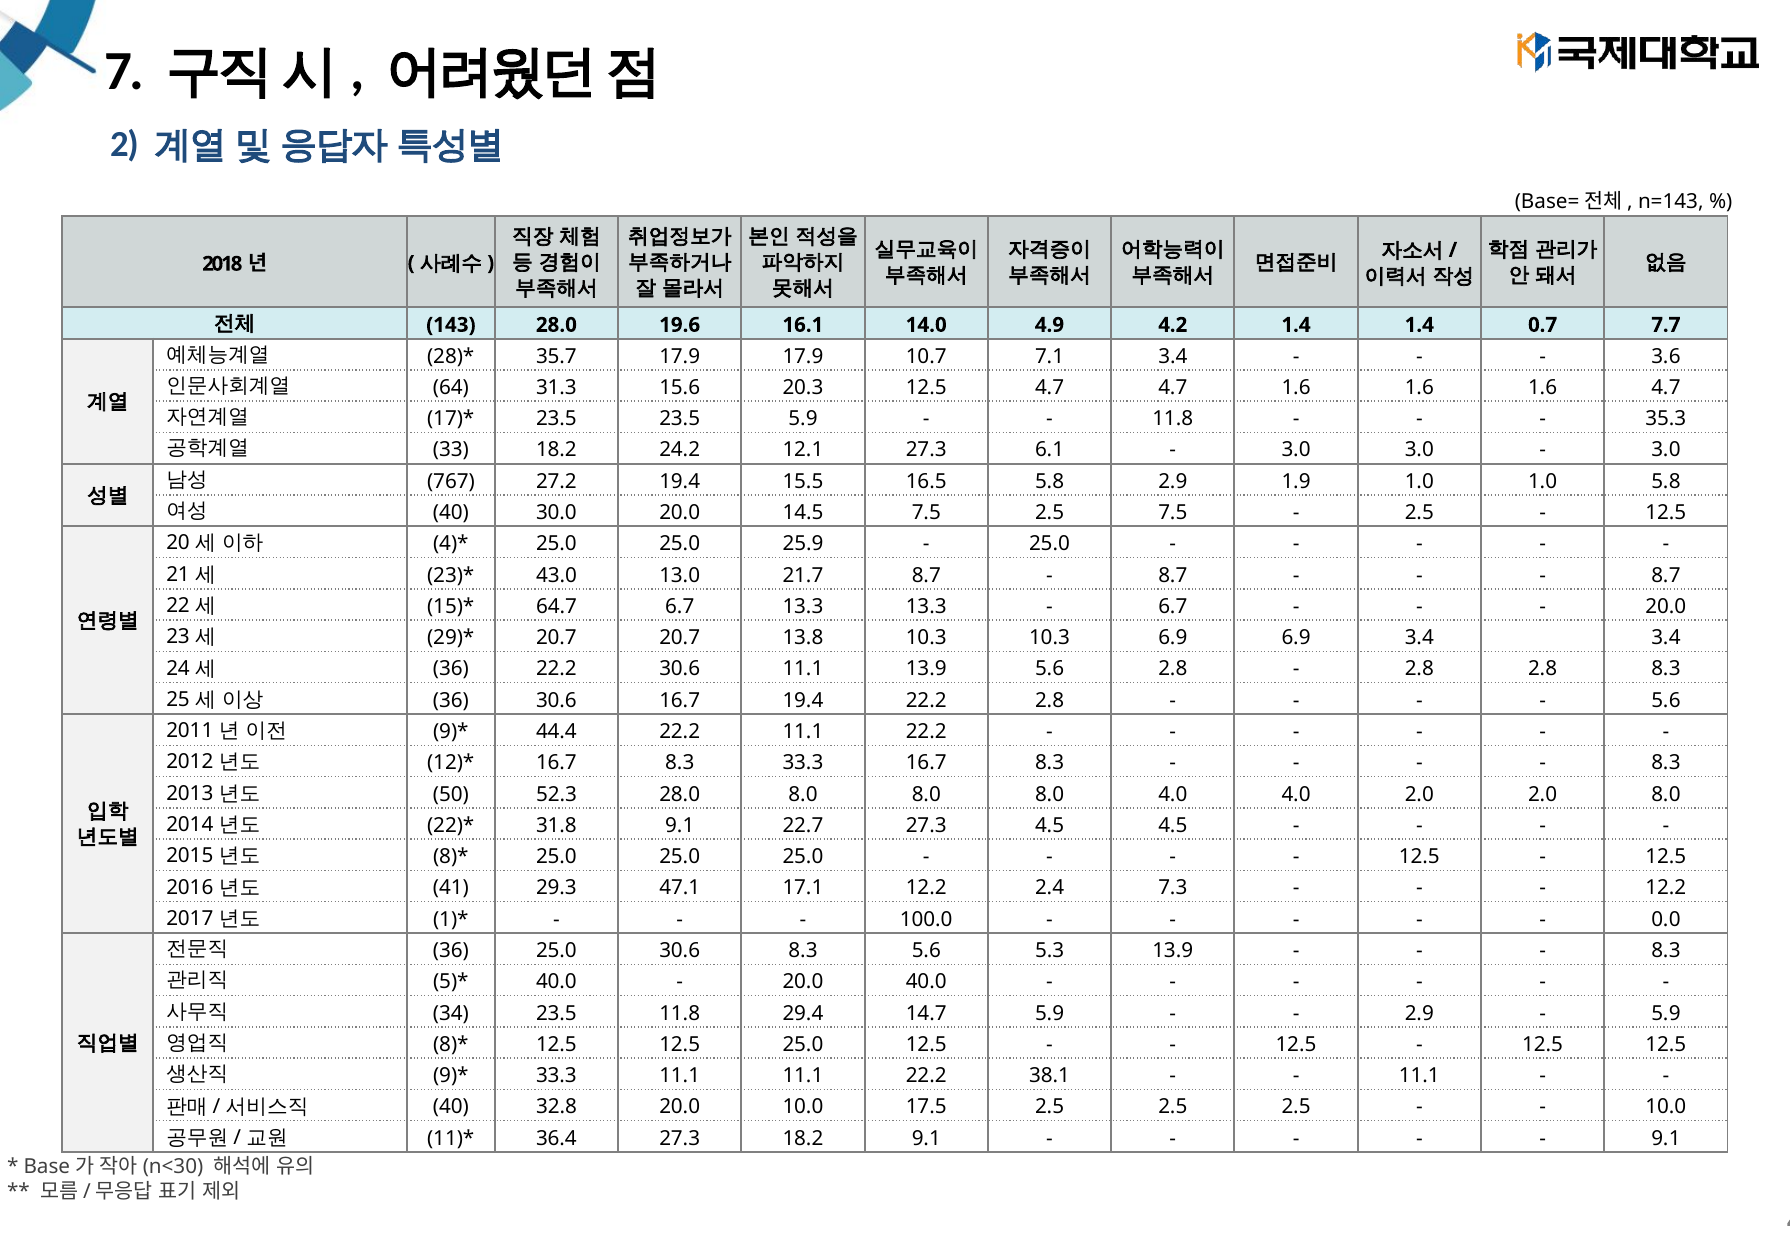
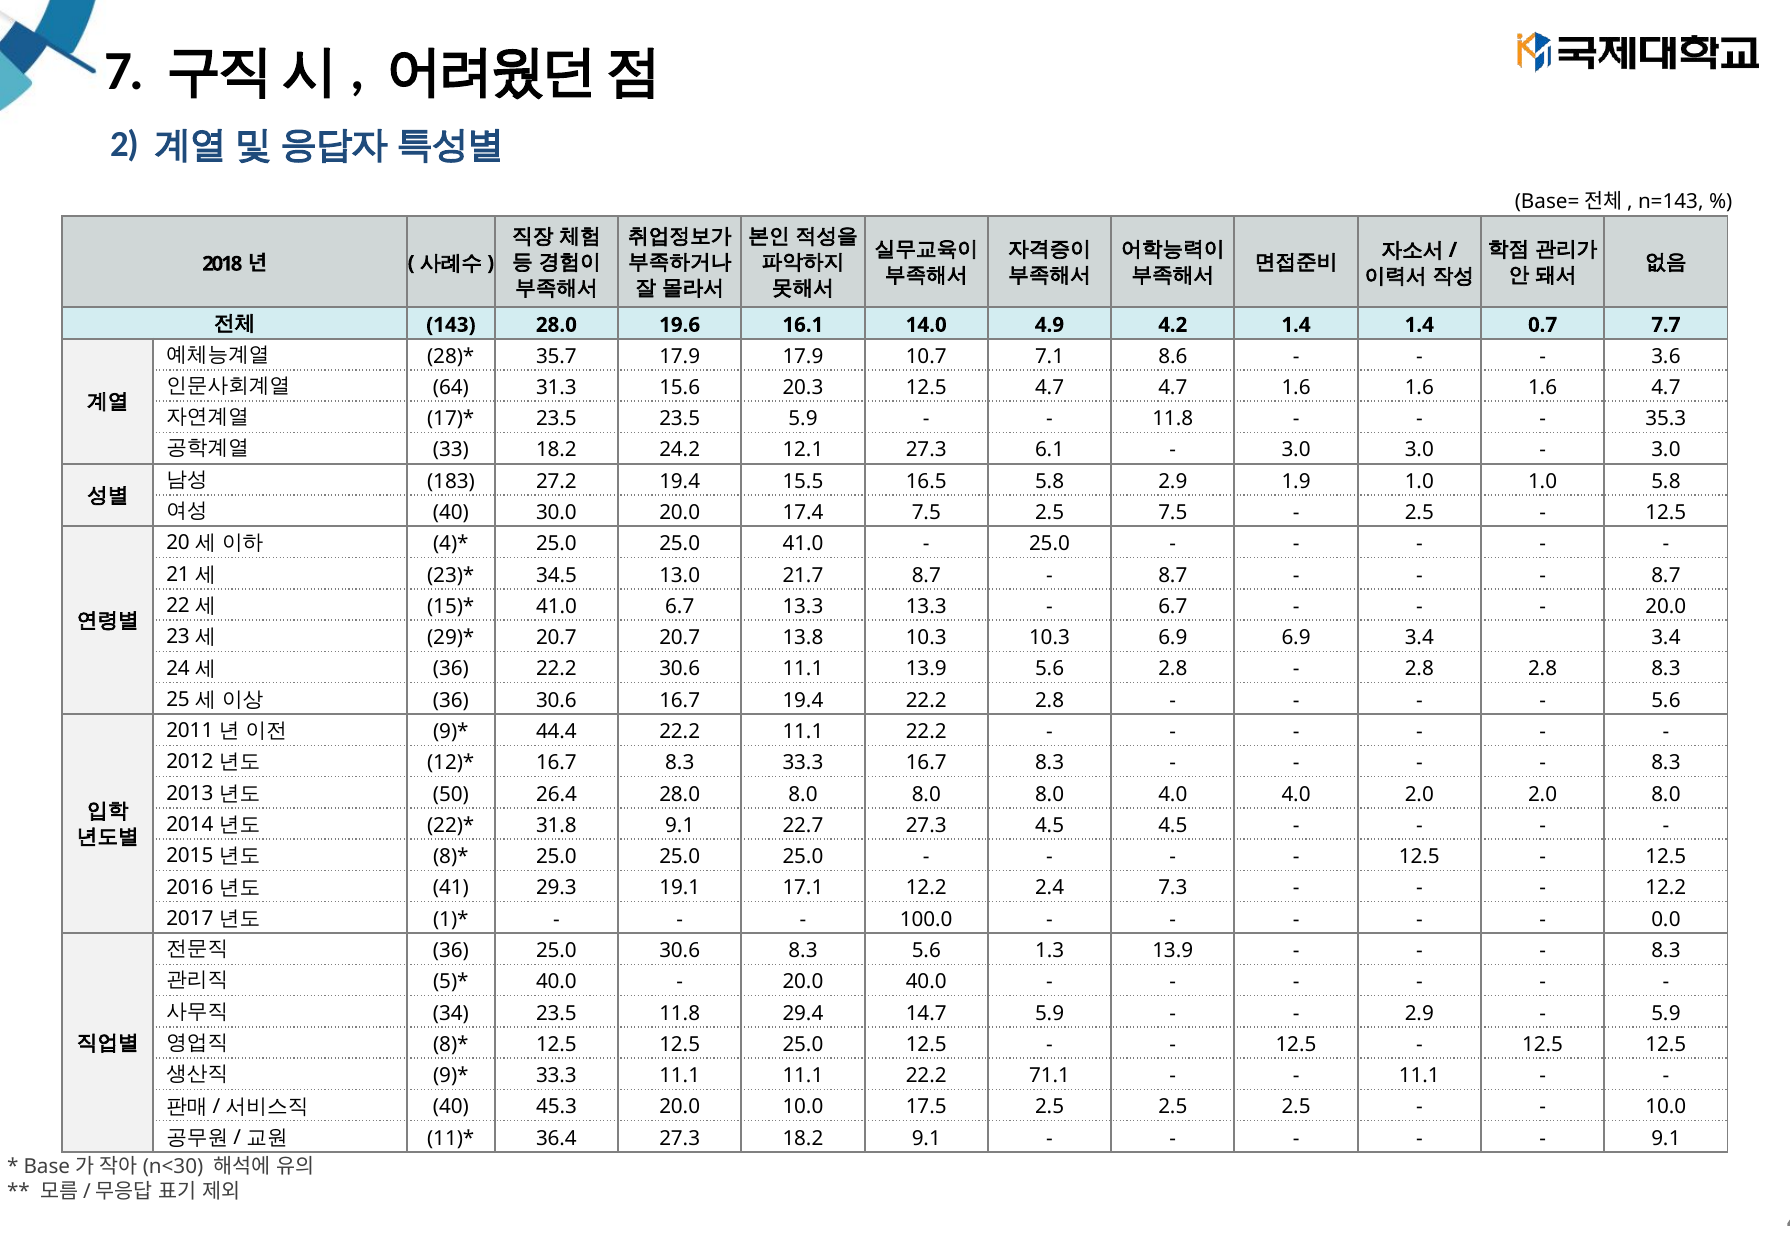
7.1 3.4: 3.4 -> 8.6 (1173, 356)
767: 767 -> 183 (451, 481)
14.5: 14.5 -> 17.4 (803, 513)
25.0 25.9: 25.9 -> 41.0 (803, 544)
43.0: 43.0 -> 34.5 (556, 575)
64.7: 64.7 -> 41.0 (556, 607)
52.3: 52.3 -> 26.4 (556, 794)
47.1: 47.1 -> 19.1 (680, 888)
5.3: 5.3 -> 1.3 (1050, 951)
38.1: 38.1 -> 71.1 (1050, 1076)
32.8: 32.8 -> 45.3 (556, 1107)
